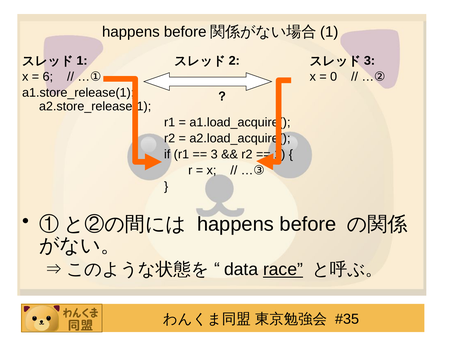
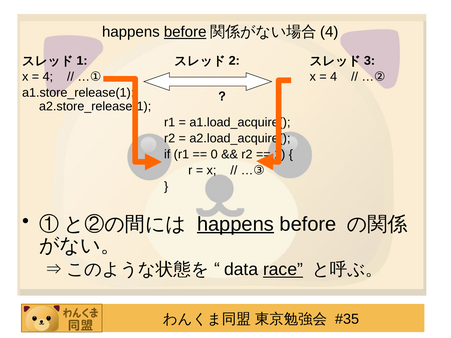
before underline: none -> present (185, 32)
1: 1 -> 4 (329, 32)
6: 6 -> 4 (48, 77)
0: 0 -> 4 (334, 77)
3: 3 -> 0 (214, 155)
happens underline: none -> present (235, 224)
